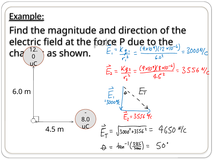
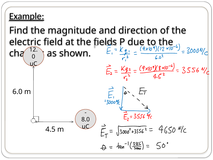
force: force -> fields (105, 42)
